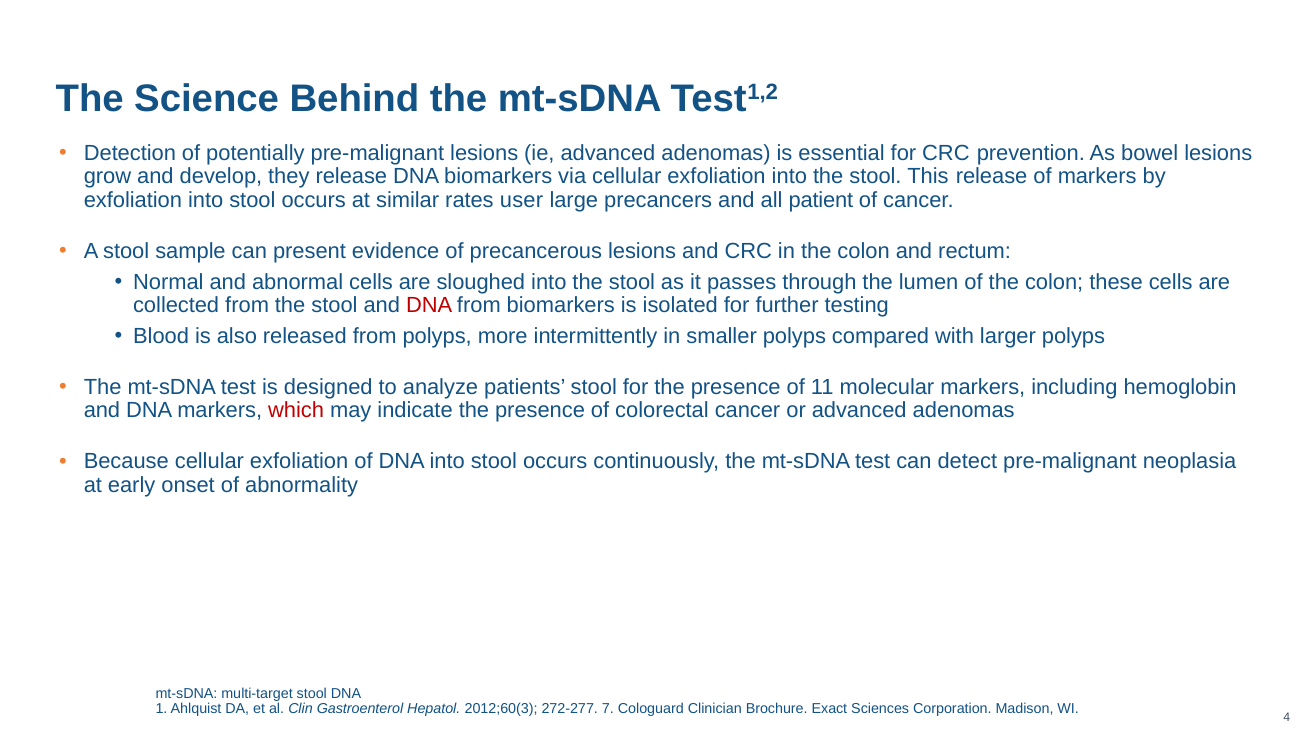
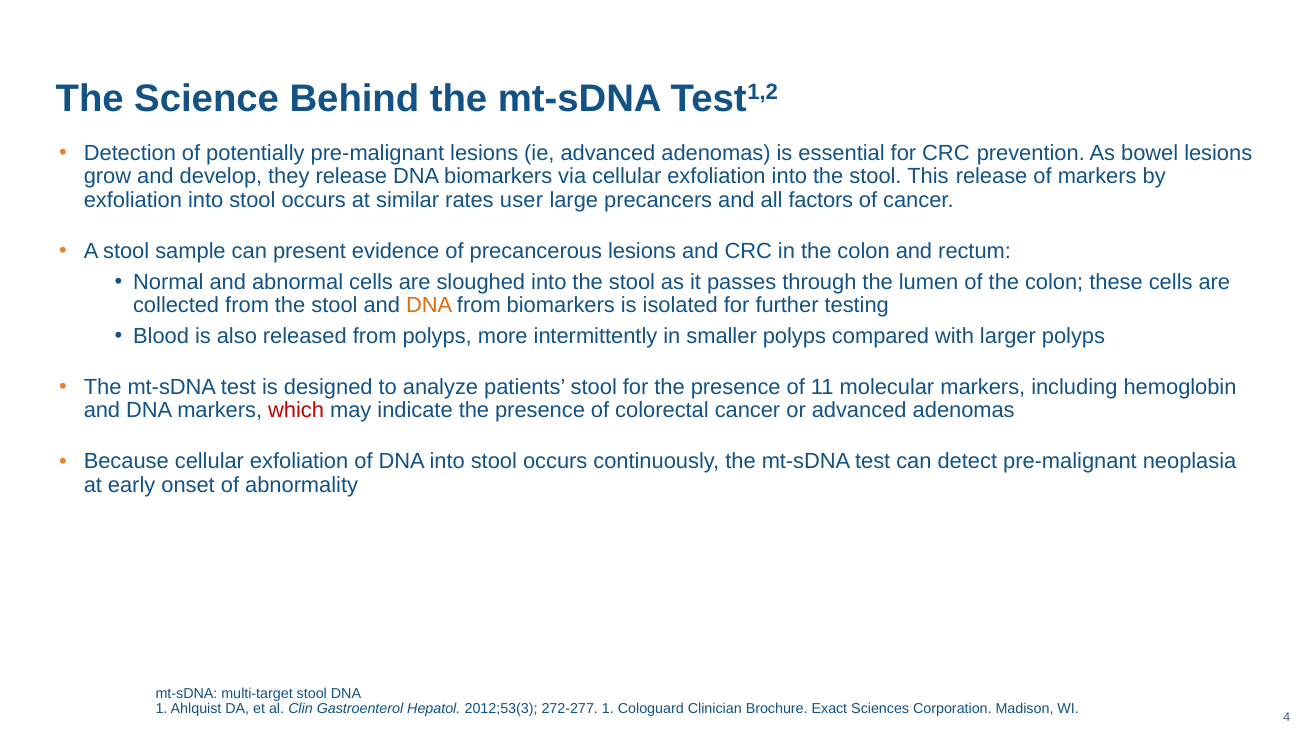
patient: patient -> factors (821, 200)
DNA colour: red -> orange (429, 305)
2012;60(3: 2012;60(3 -> 2012;53(3 (501, 708)
272-277 7: 7 -> 1 (608, 708)
